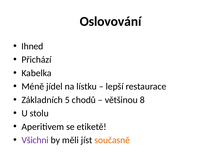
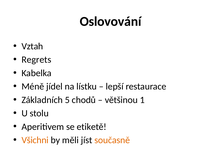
Ihned: Ihned -> Vztah (32, 46)
Přichází: Přichází -> Regrets (36, 60)
8: 8 -> 1 (142, 100)
Všichni colour: purple -> orange (35, 140)
